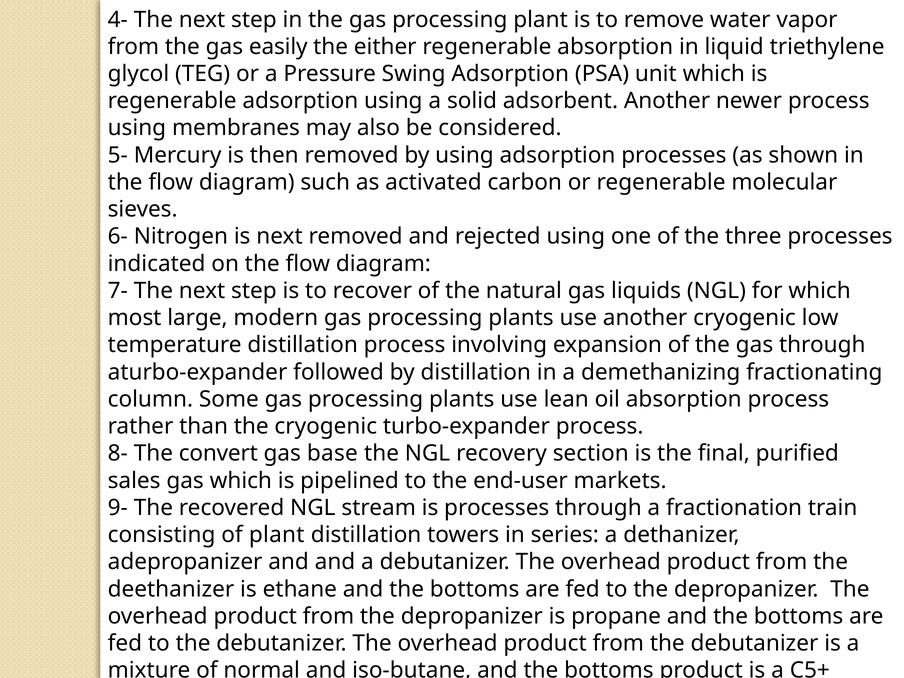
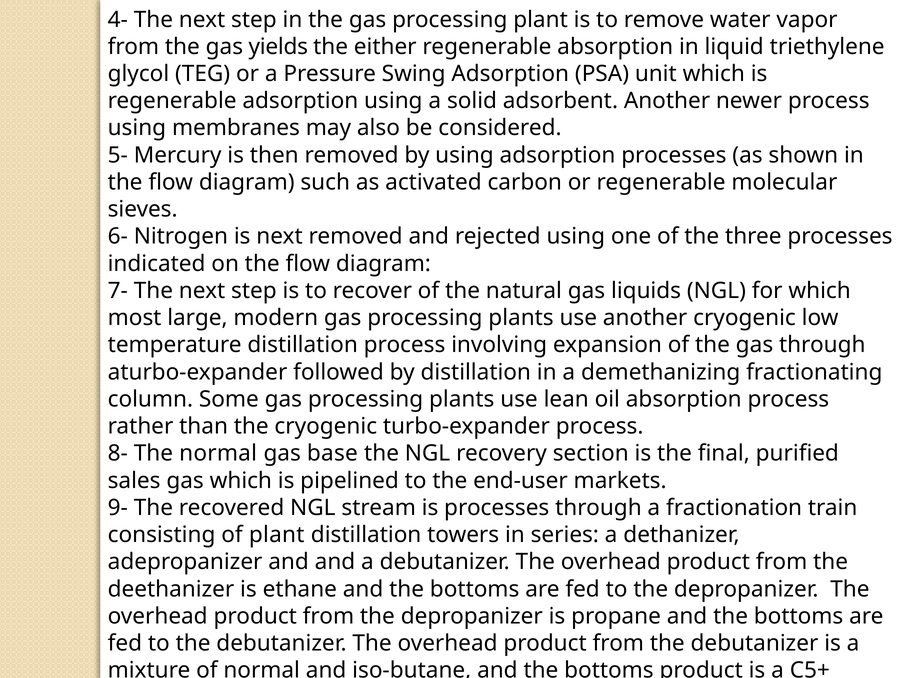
easily: easily -> yields (278, 47)
The convert: convert -> normal (218, 453)
